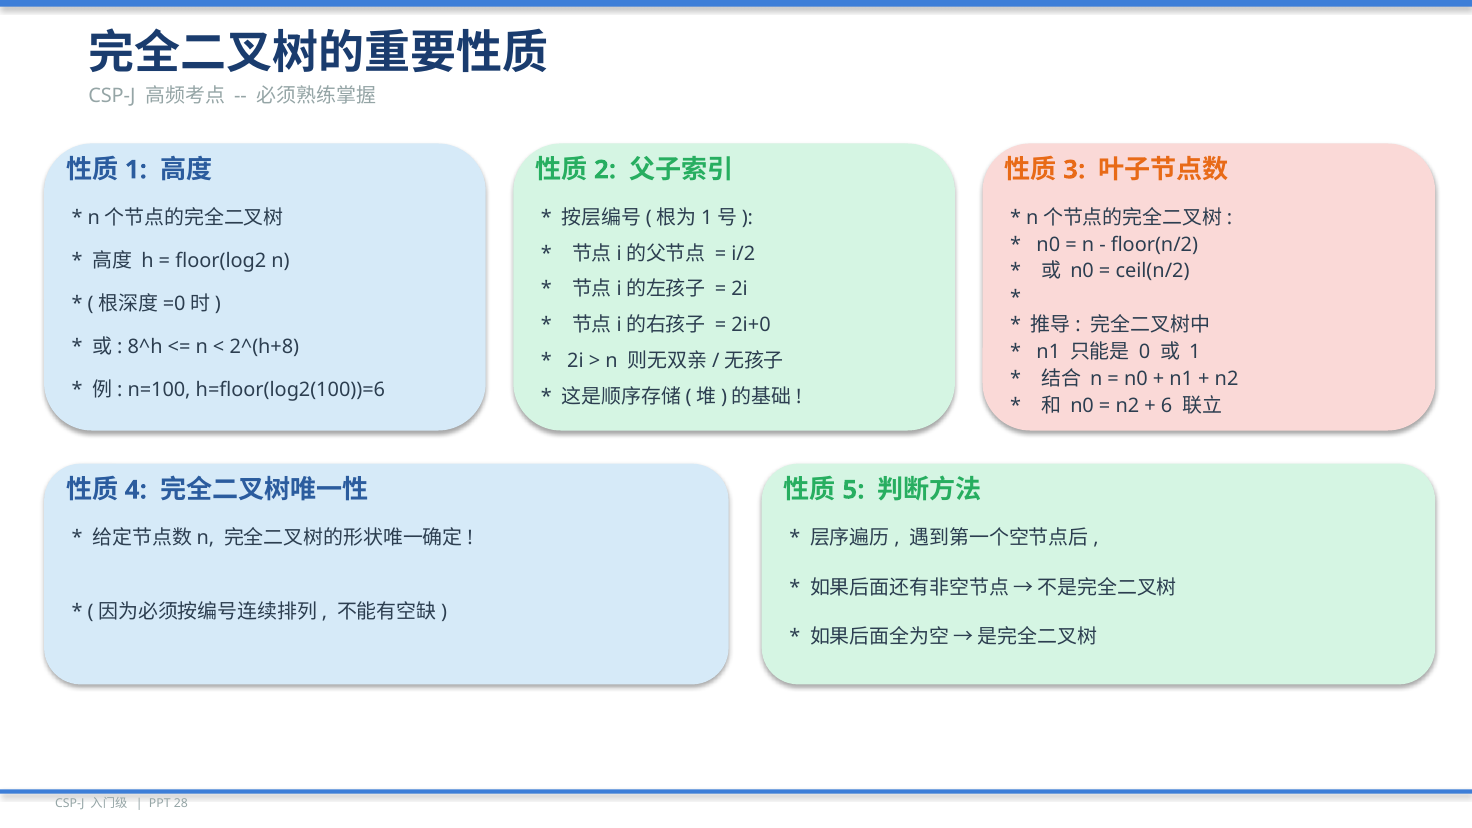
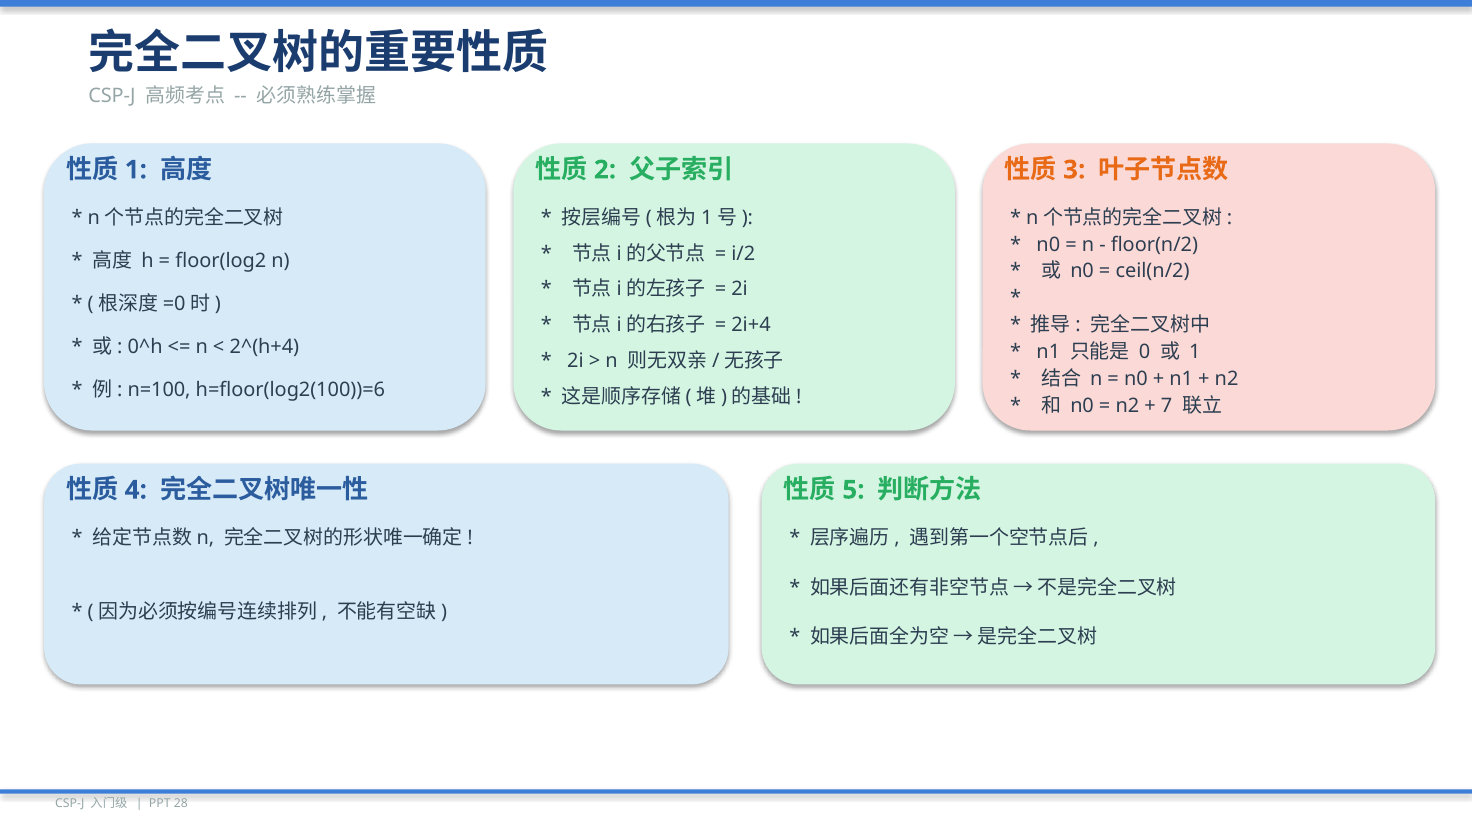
2i+0: 2i+0 -> 2i+4 (751, 325)
8^h: 8^h -> 0^h (145, 347)
2^(h+8: 2^(h+8 -> 2^(h+4 (264, 347)
6: 6 -> 7 (1166, 406)
